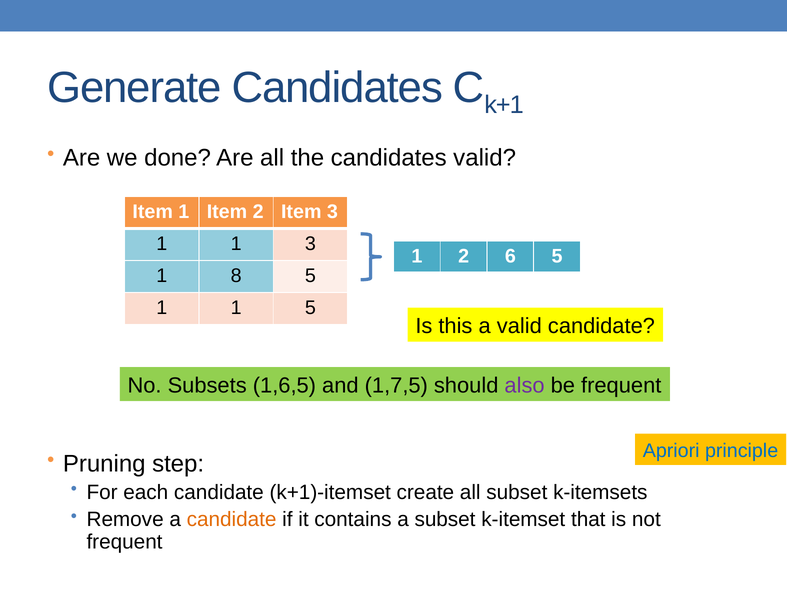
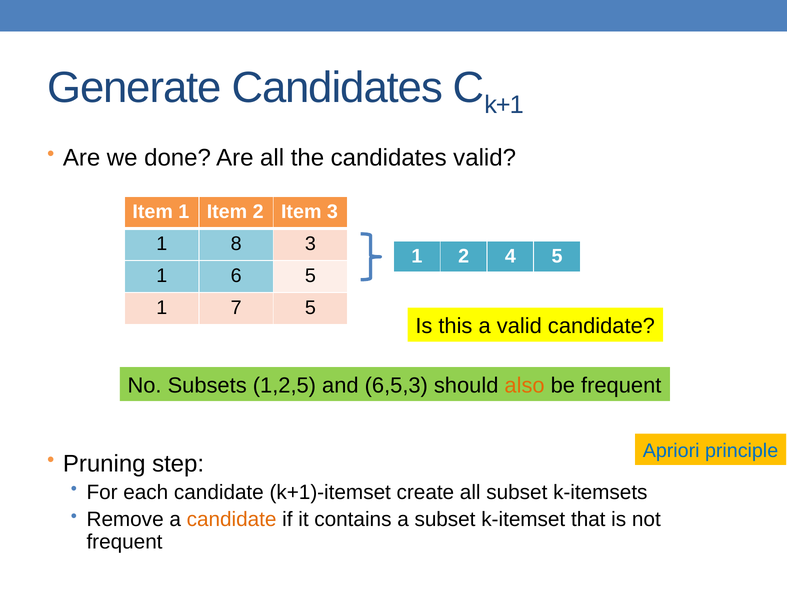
1: 1 -> 8 (236, 244)
6: 6 -> 4 (510, 256)
8: 8 -> 6 (236, 276)
1: 1 -> 7 (236, 308)
1,6,5: 1,6,5 -> 1,2,5 (284, 386)
1,7,5: 1,7,5 -> 6,5,3 (396, 386)
also colour: purple -> orange (525, 386)
